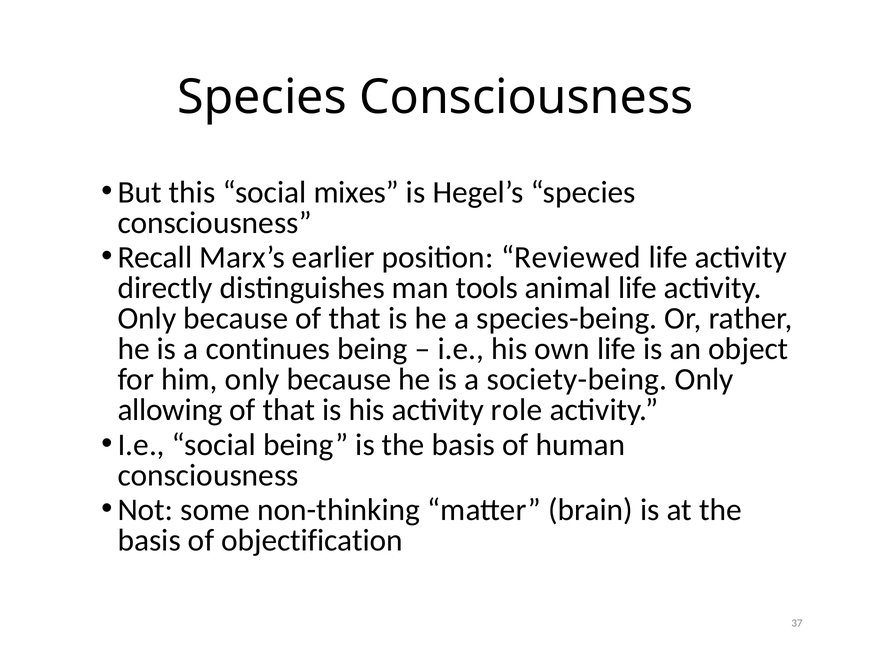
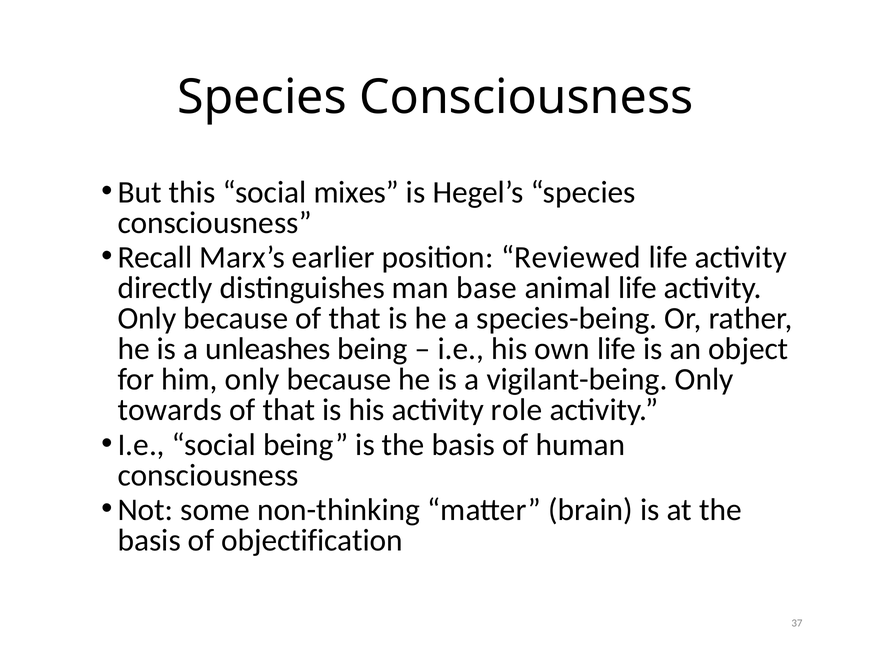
tools: tools -> base (487, 288)
continues: continues -> unleashes (268, 349)
society-being: society-being -> vigilant-being (577, 380)
allowing: allowing -> towards (170, 410)
